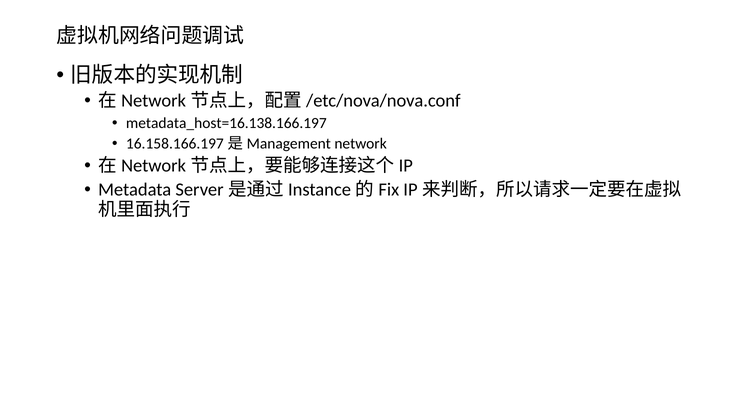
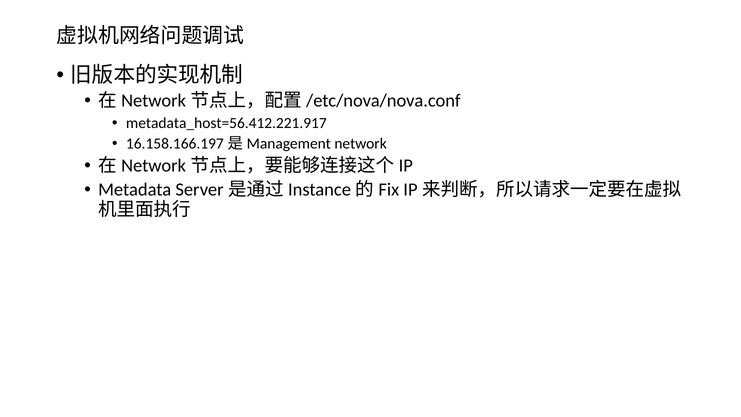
metadata_host=16.138.166.197: metadata_host=16.138.166.197 -> metadata_host=56.412.221.917 (226, 123)
